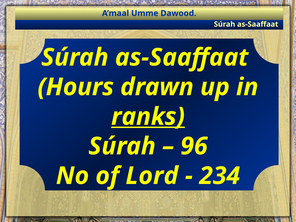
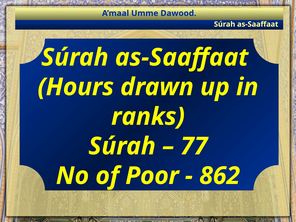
ranks underline: present -> none (148, 117)
96: 96 -> 77 (194, 146)
Lord: Lord -> Poor (152, 176)
234: 234 -> 862 (220, 176)
